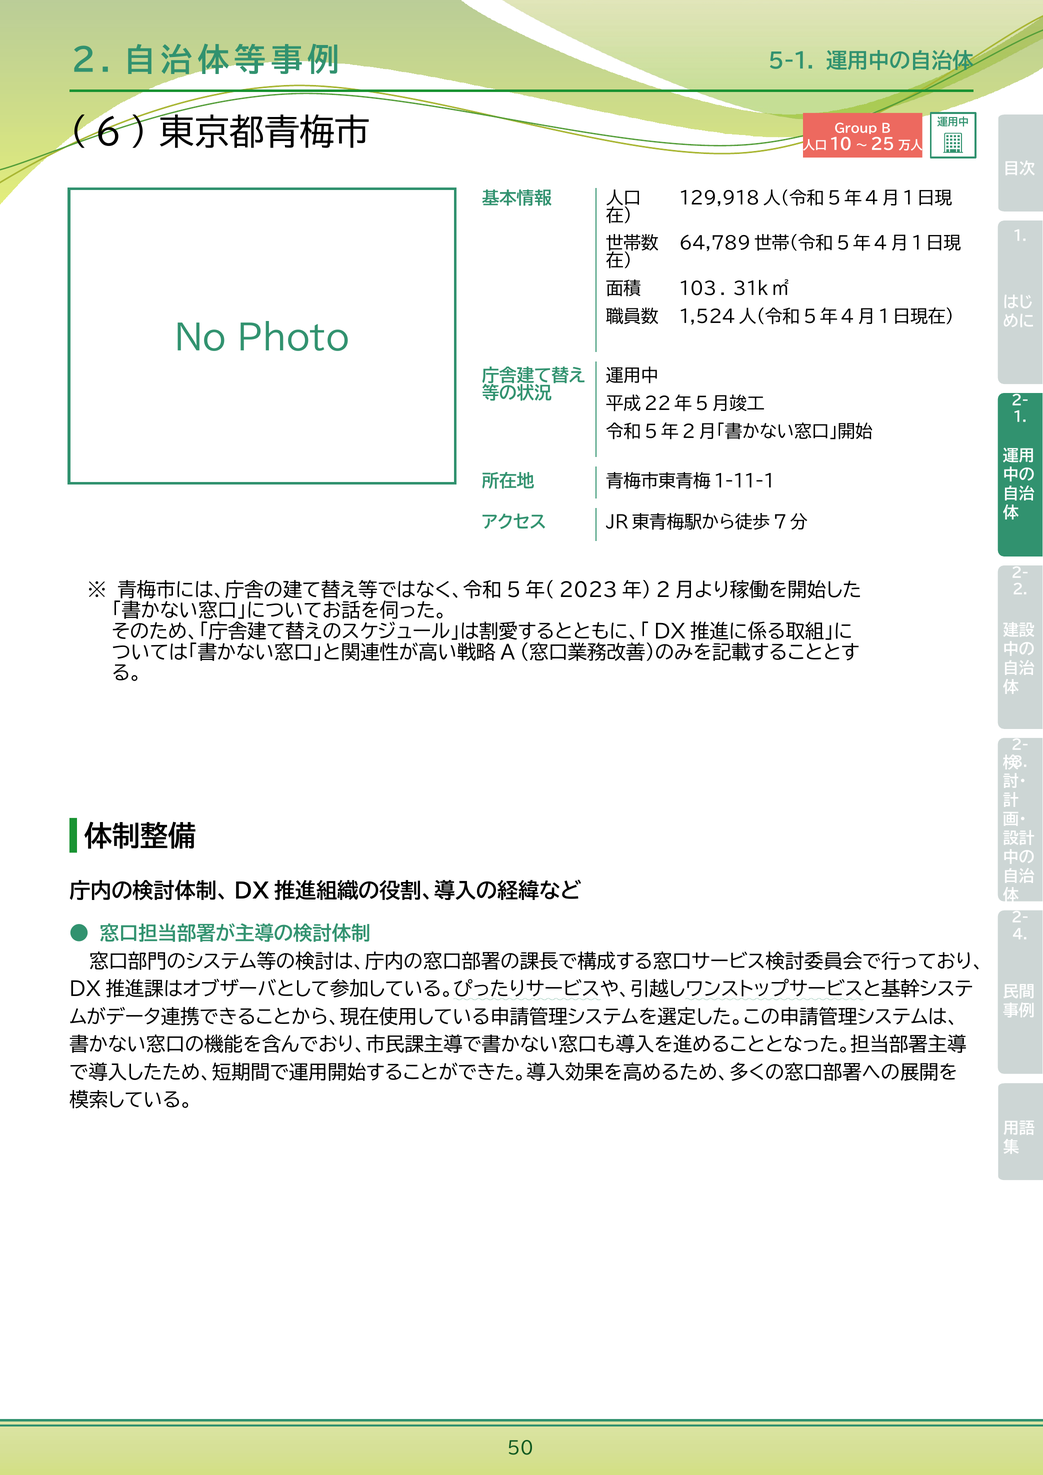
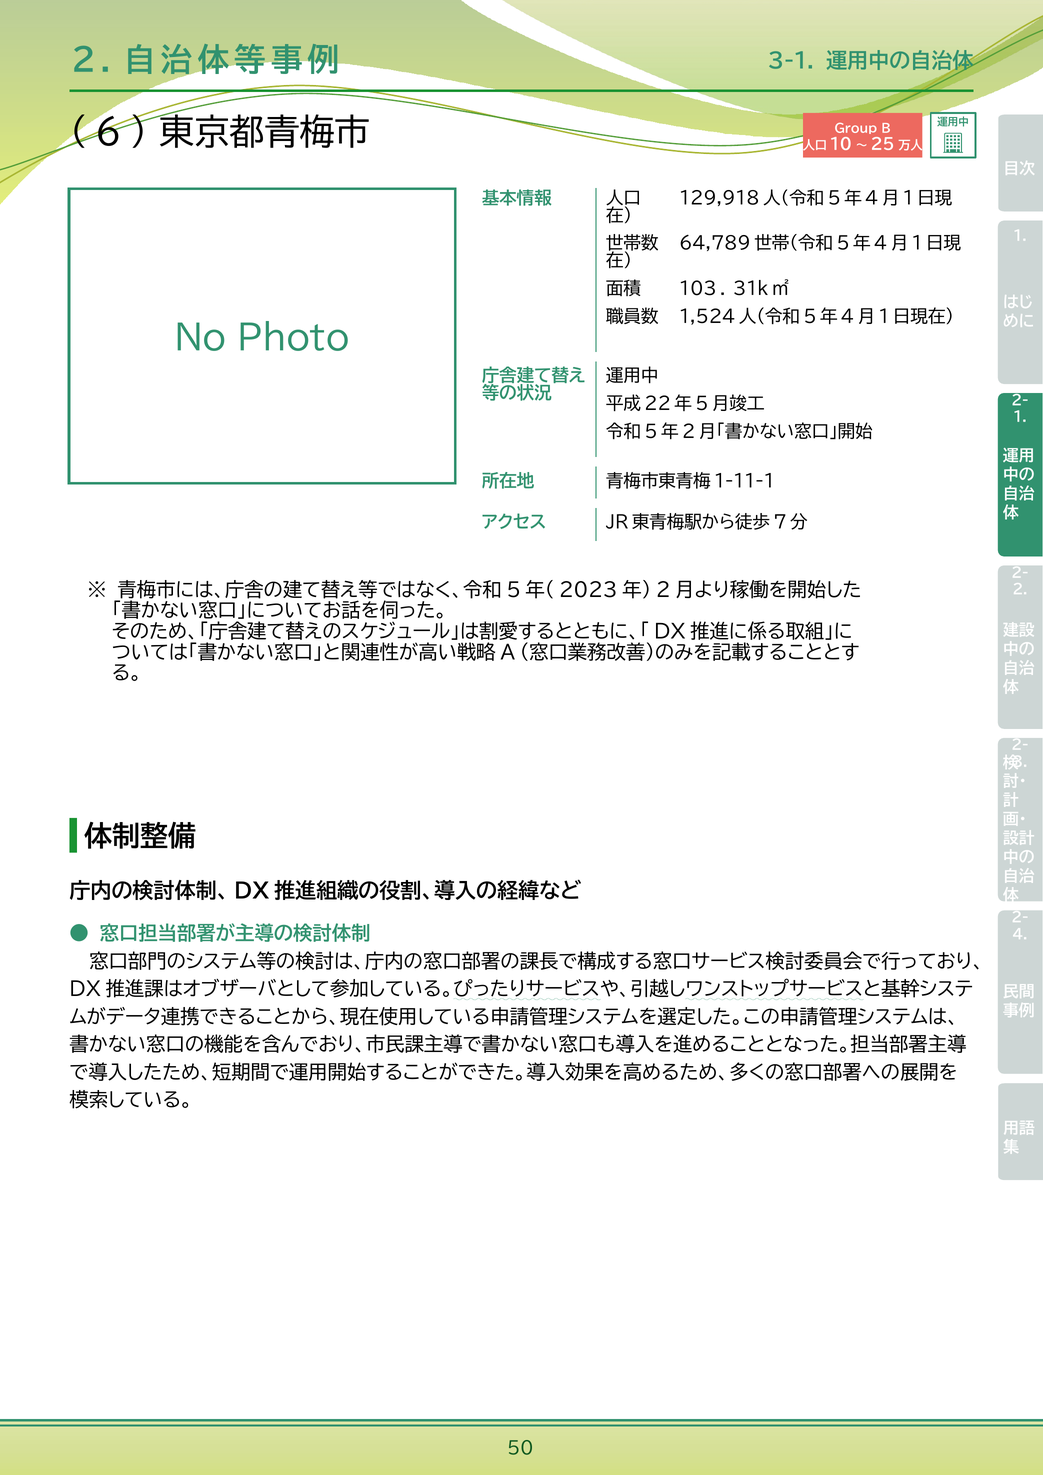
5-1: 5-1 -> 3-1 (791, 61)
